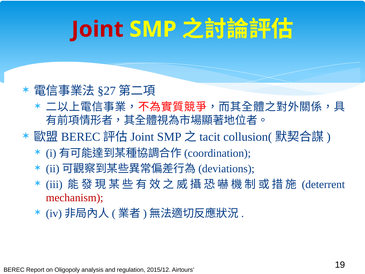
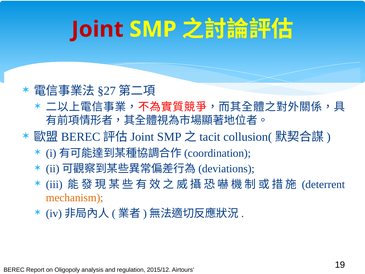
mechanism colour: red -> orange (75, 198)
